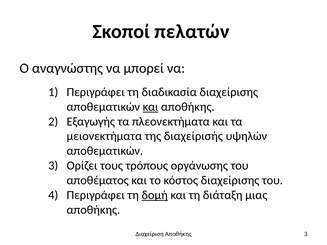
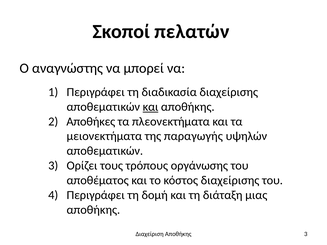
Εξαγωγής: Εξαγωγής -> Αποθήκες (91, 122)
διαχείρισής: διαχείρισής -> παραγωγής (193, 136)
δομή underline: present -> none (155, 195)
